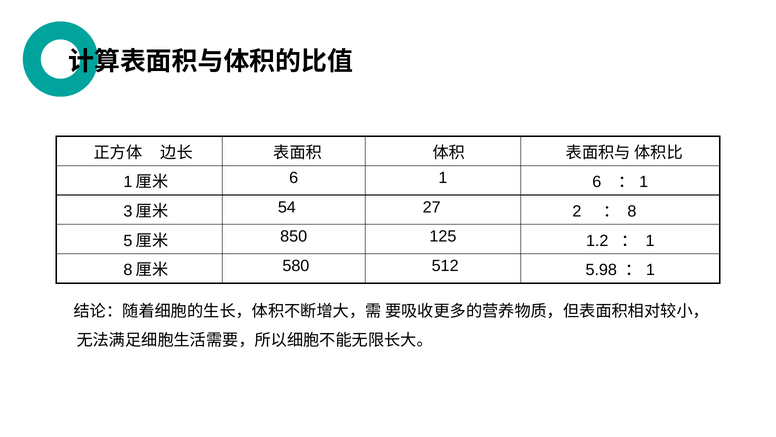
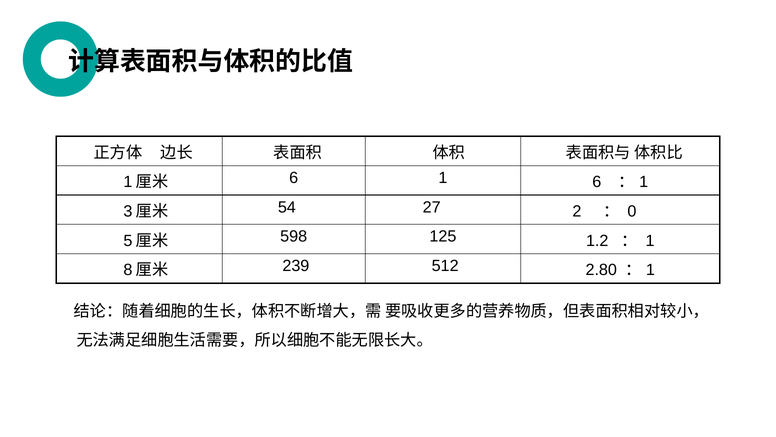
8: 8 -> 0 (632, 211)
850: 850 -> 598 (294, 236)
580: 580 -> 239 (296, 266)
5.98: 5.98 -> 2.80 (601, 270)
